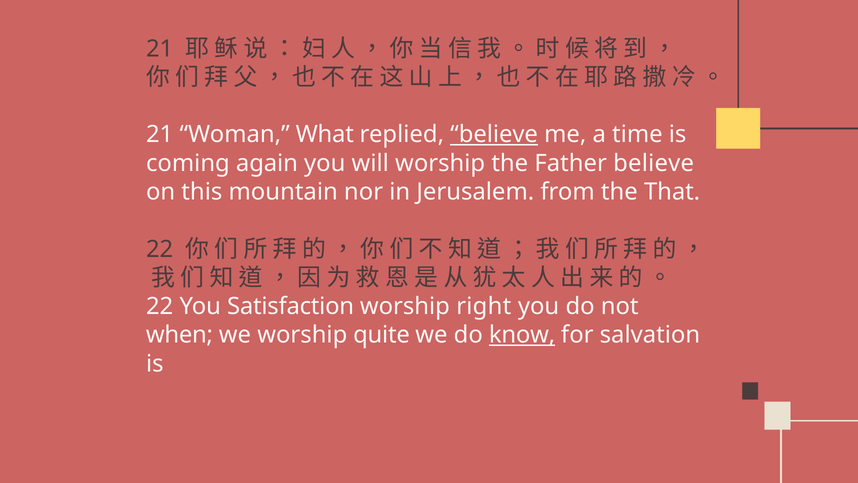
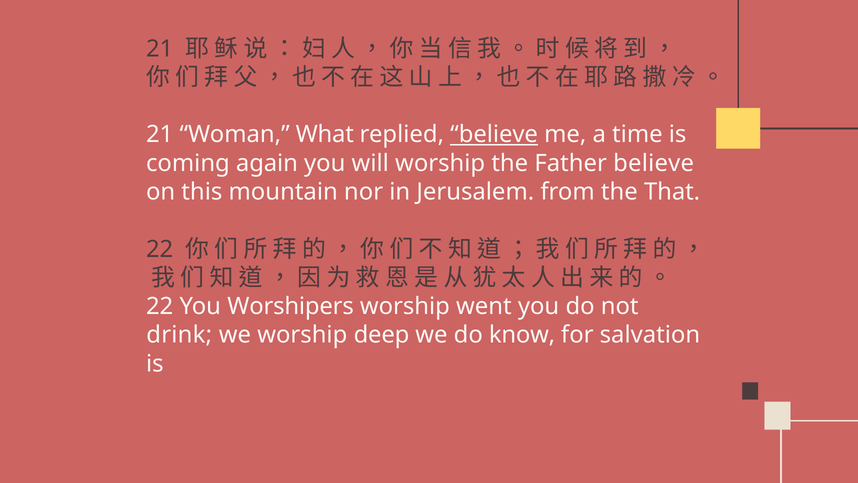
Satisfaction: Satisfaction -> Worshipers (291, 306)
right: right -> went (484, 306)
when: when -> drink (179, 335)
quite: quite -> deep (381, 335)
know underline: present -> none (522, 335)
